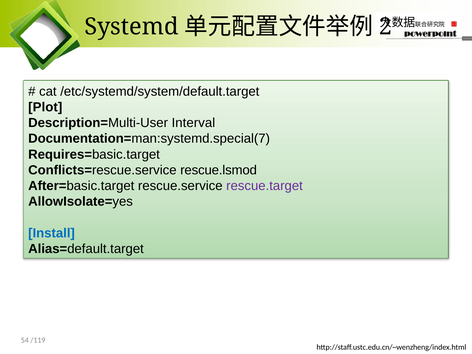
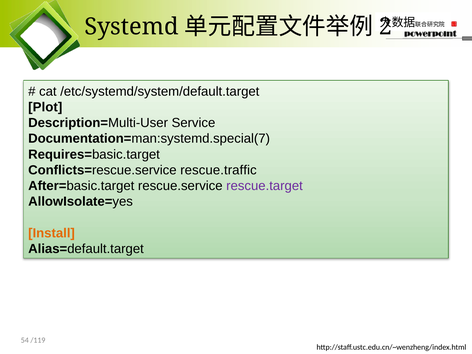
Interval: Interval -> Service (193, 123)
rescue.lsmod: rescue.lsmod -> rescue.traffic (218, 170)
Install colour: blue -> orange (52, 233)
